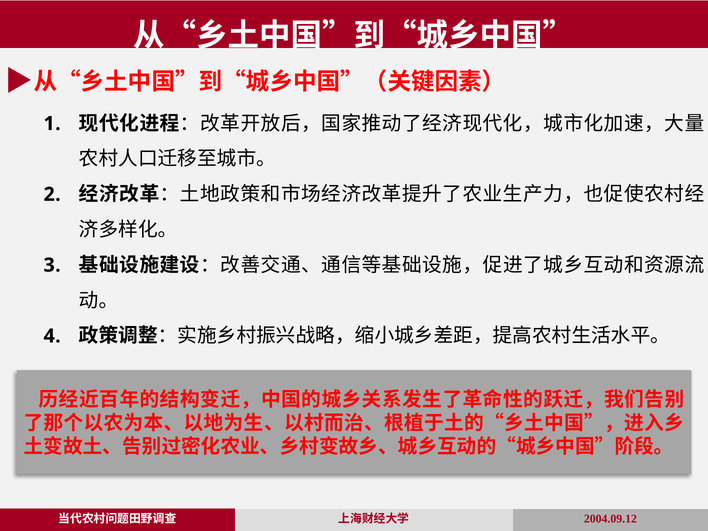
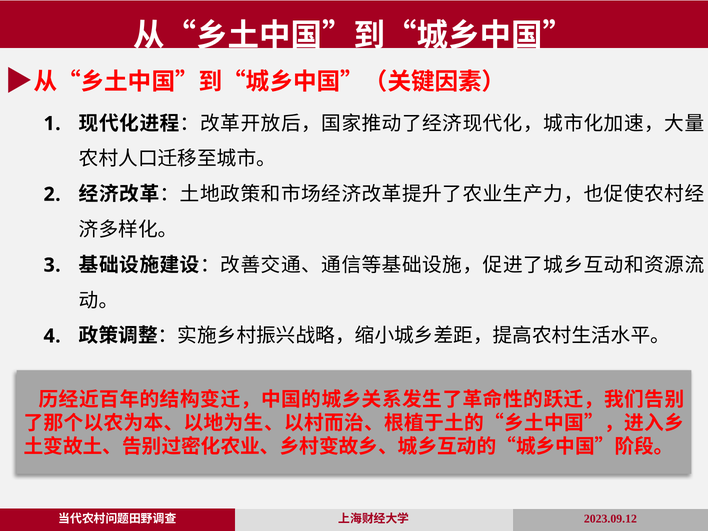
2004.09.12: 2004.09.12 -> 2023.09.12 (610, 519)
